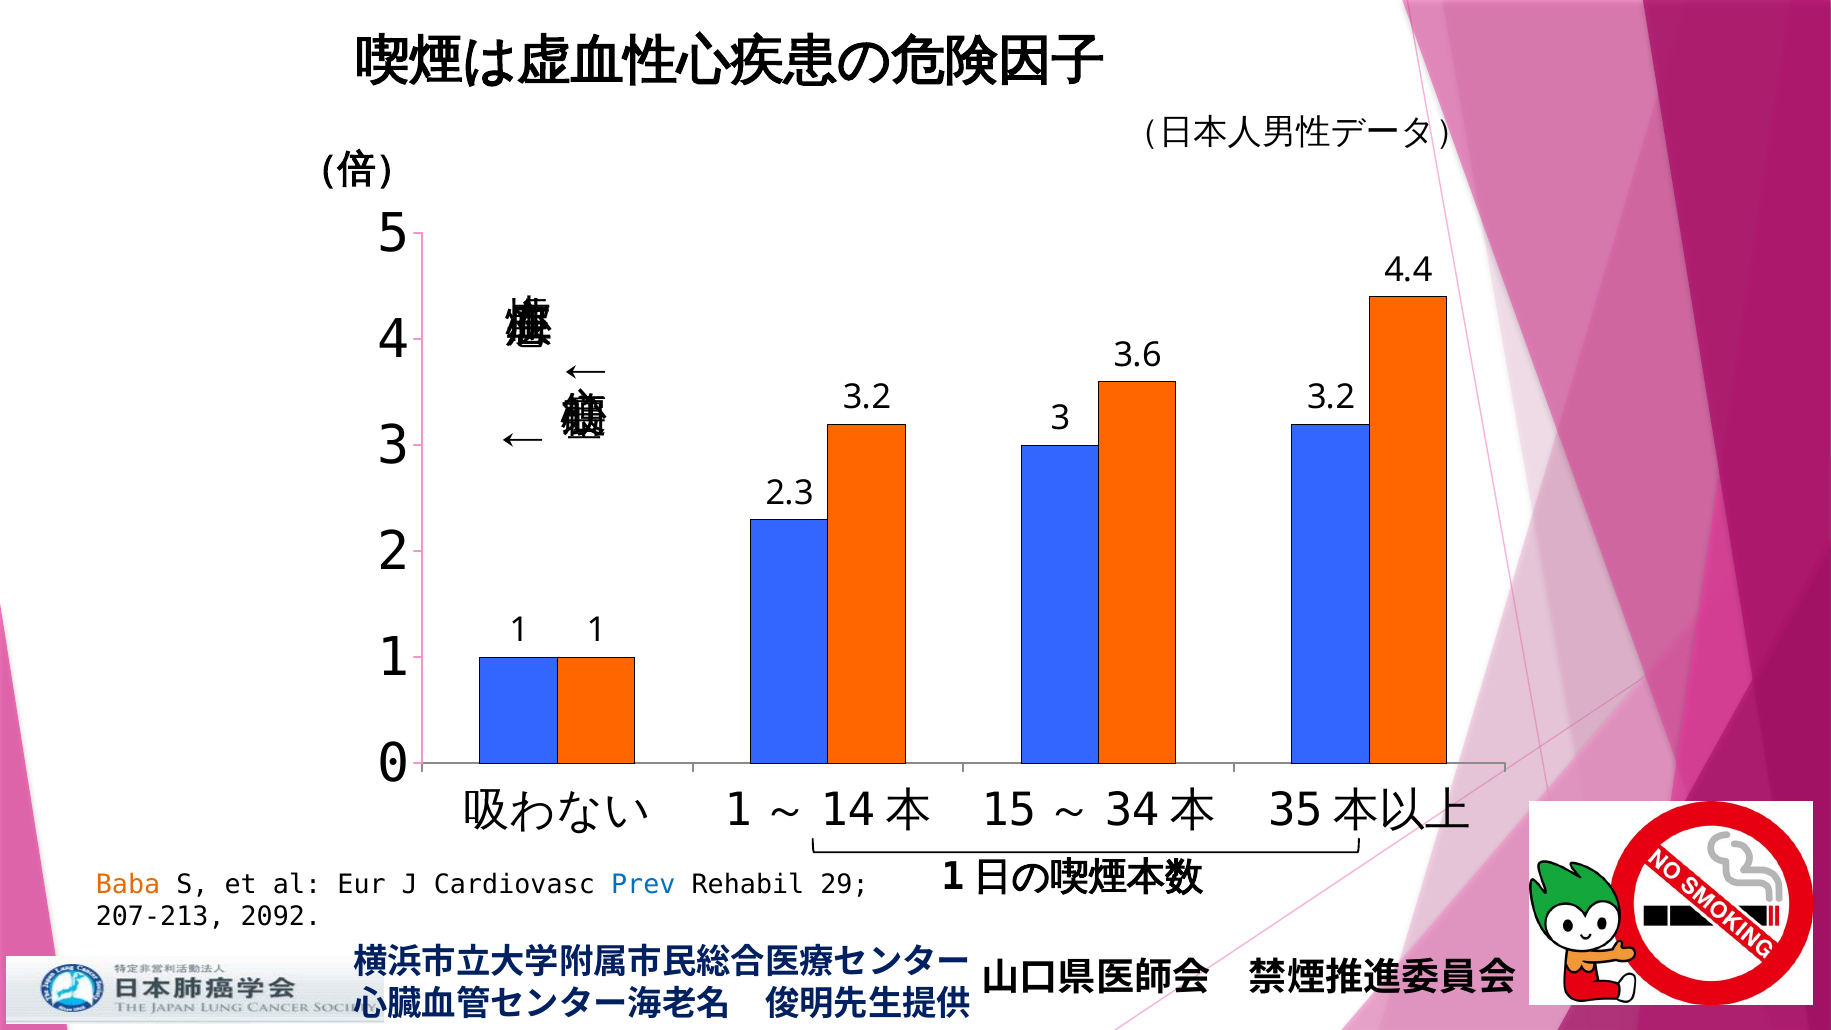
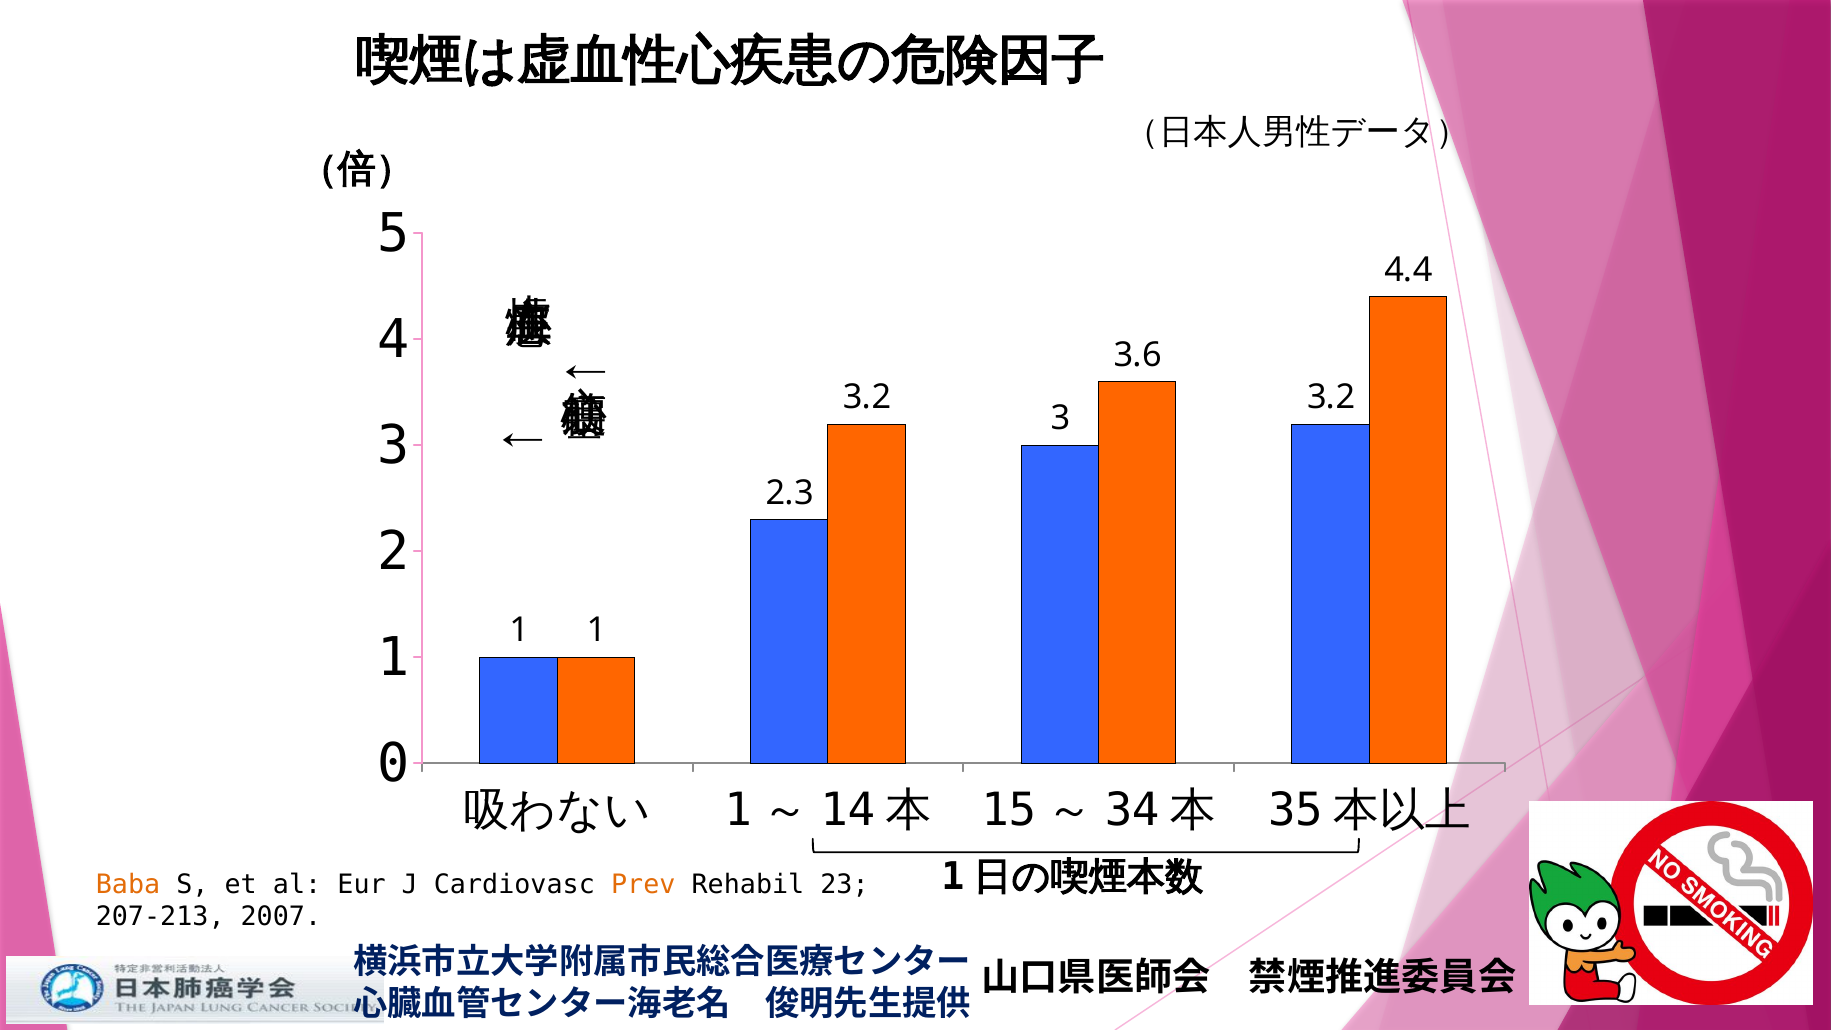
Prev colour: blue -> orange (643, 884)
29: 29 -> 23 (844, 884)
2092: 2092 -> 2007 (281, 916)
